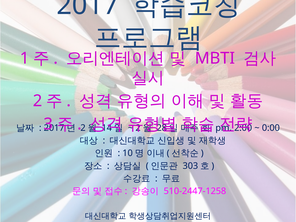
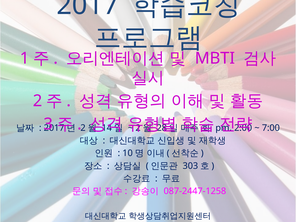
0:00: 0:00 -> 7:00 (271, 128)
510-2447-1258: 510-2447-1258 -> 087-2447-1258 (195, 191)
